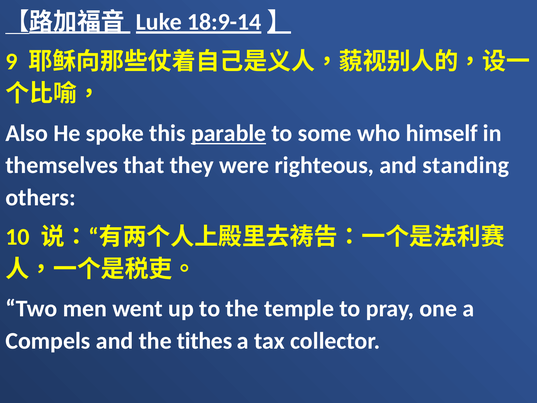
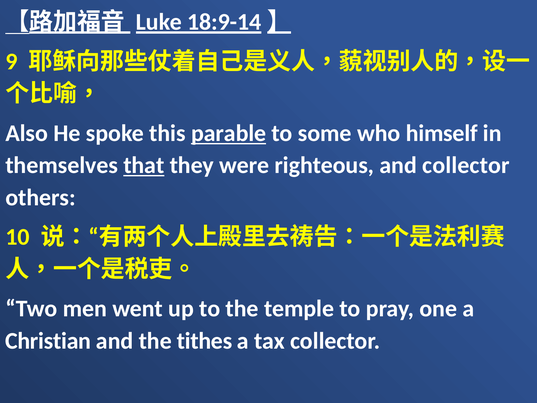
that underline: none -> present (144, 165)
and standing: standing -> collector (466, 165)
Compels: Compels -> Christian (48, 341)
